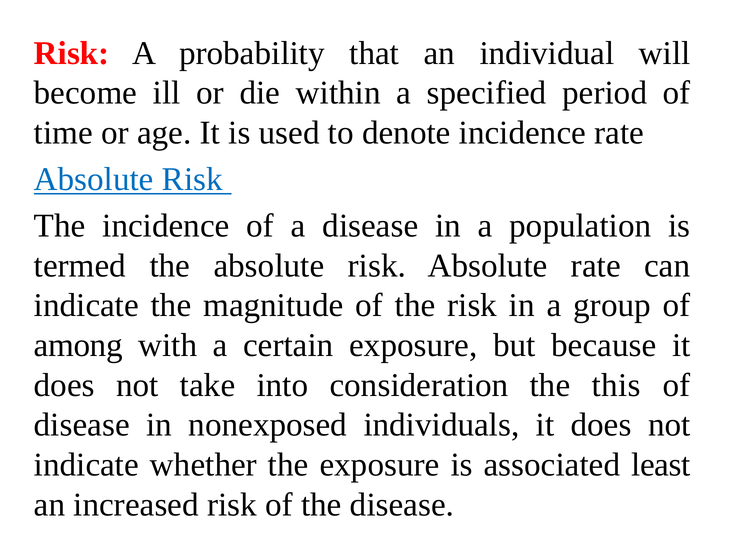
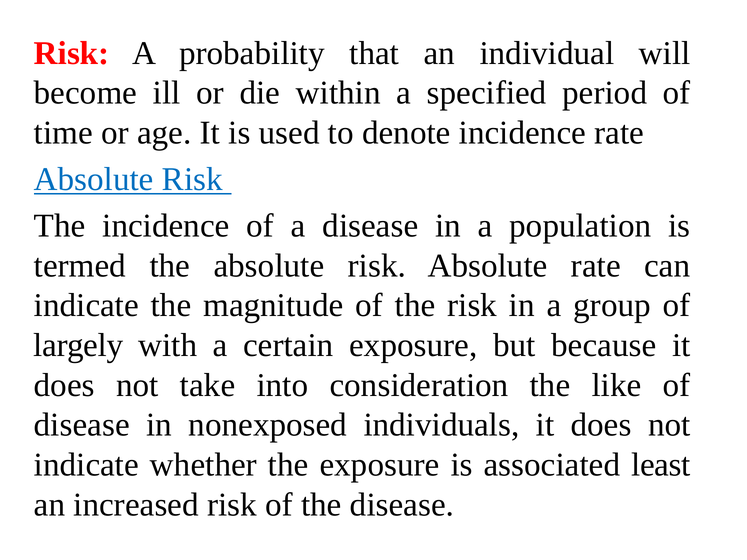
among: among -> largely (78, 345)
this: this -> like (617, 385)
